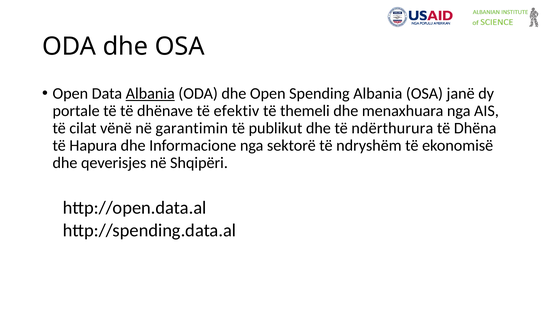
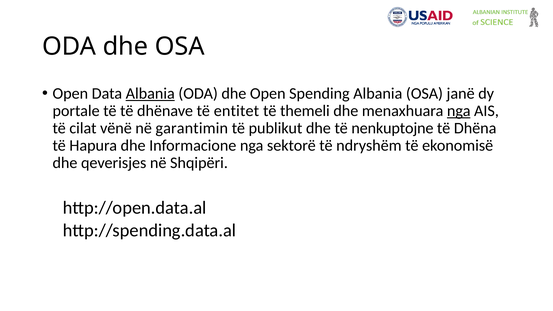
efektiv: efektiv -> entitet (236, 111)
nga underline: none -> present (459, 111)
ndërthurura: ndërthurura -> nenkuptojne (392, 128)
